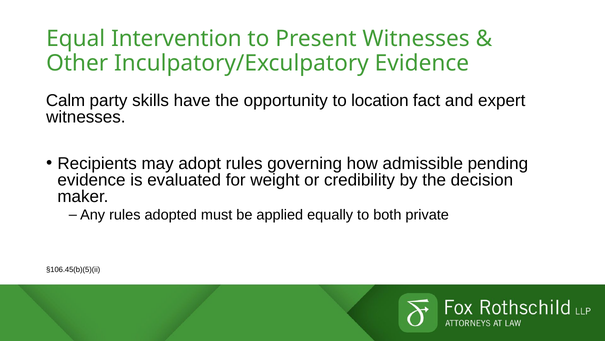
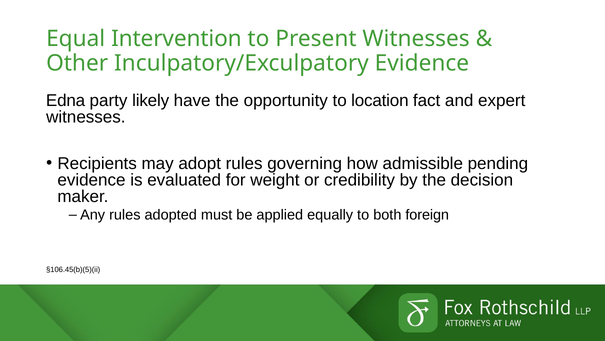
Calm: Calm -> Edna (66, 100)
skills: skills -> likely (151, 100)
private: private -> foreign (427, 215)
